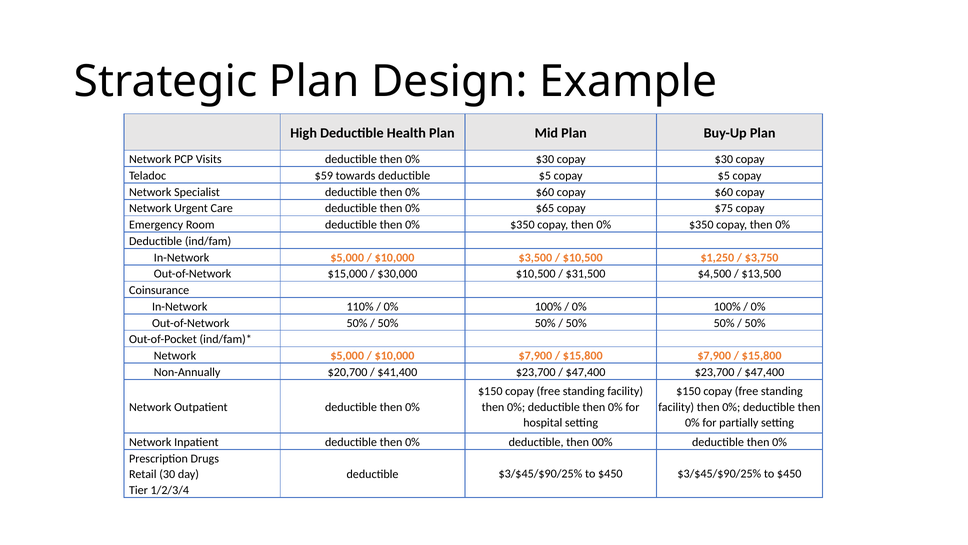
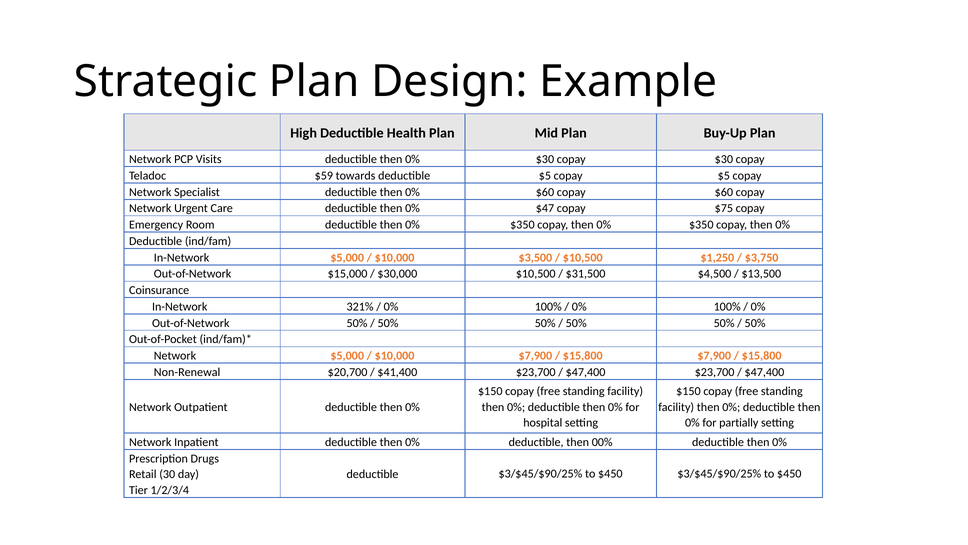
$65: $65 -> $47 (545, 208)
110%: 110% -> 321% (360, 306)
Non-Annually: Non-Annually -> Non-Renewal (187, 372)
